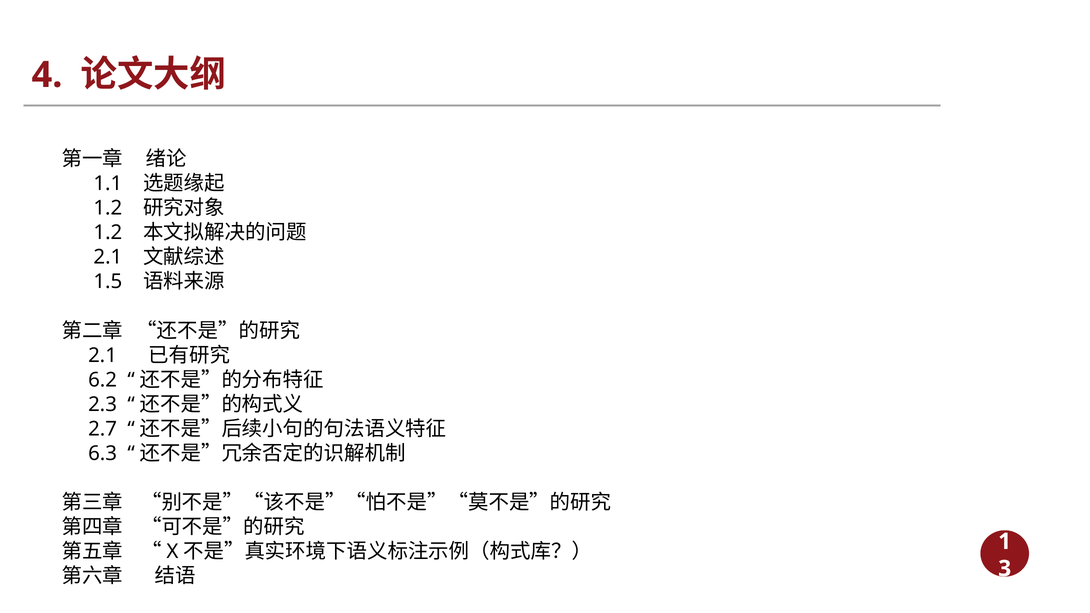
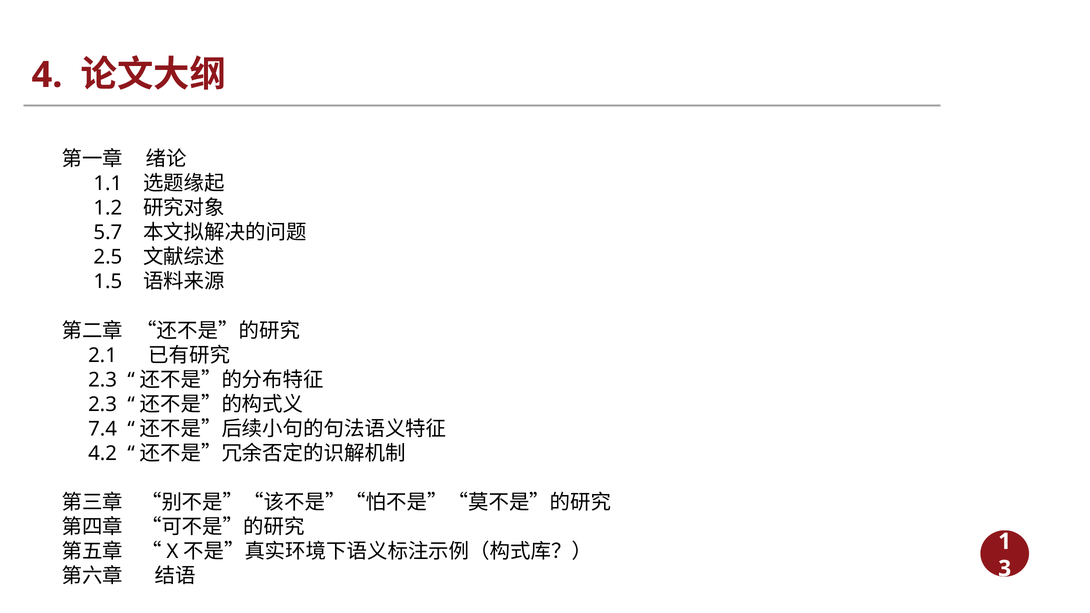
1.2: 1.2 -> 5.7 (108, 233)
2.1: 2.1 -> 2.5 (108, 257)
6.2: 6.2 -> 2.3 (103, 380)
2.7: 2.7 -> 7.4 (103, 429)
6.3: 6.3 -> 4.2 (103, 453)
